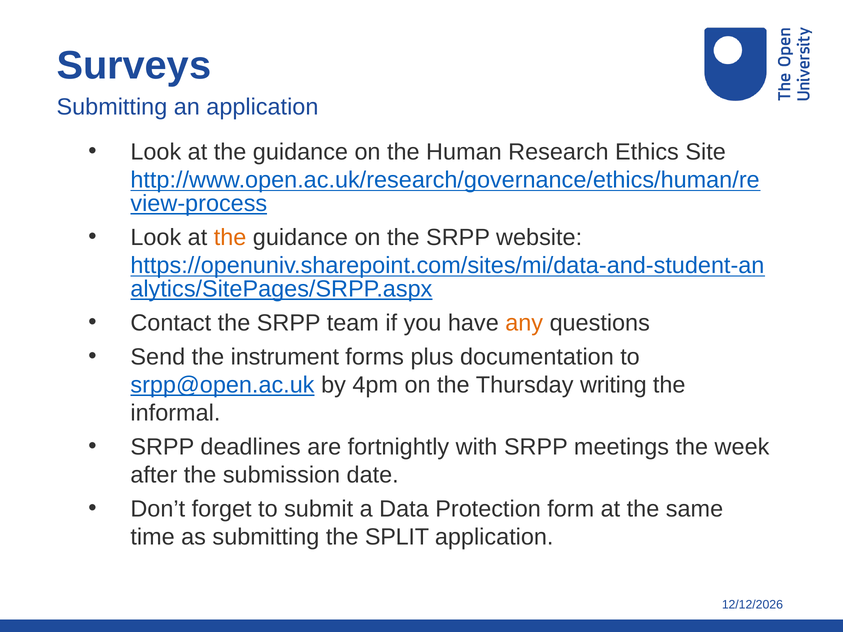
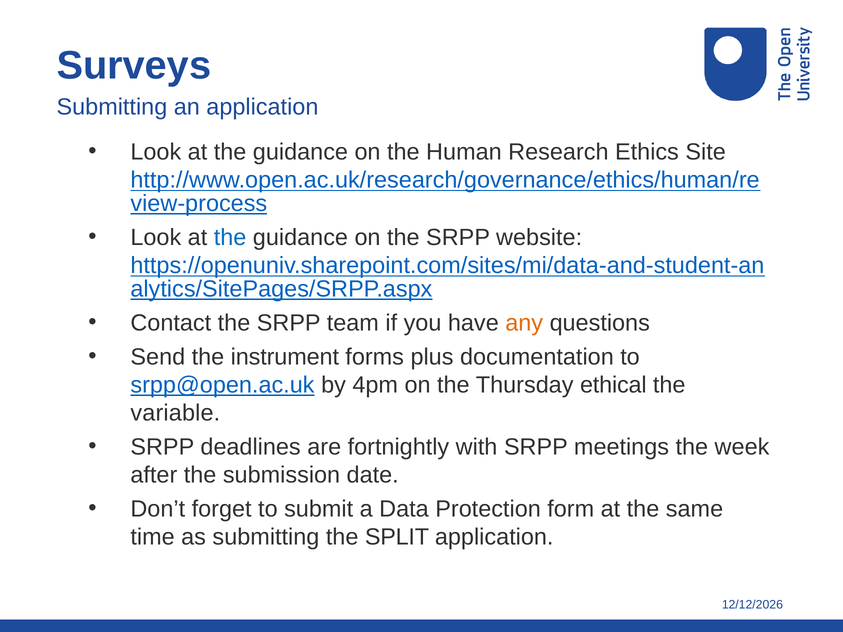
the colour: orange -> blue (230, 238)
writing: writing -> ethical (613, 385)
informal: informal -> variable (175, 413)
